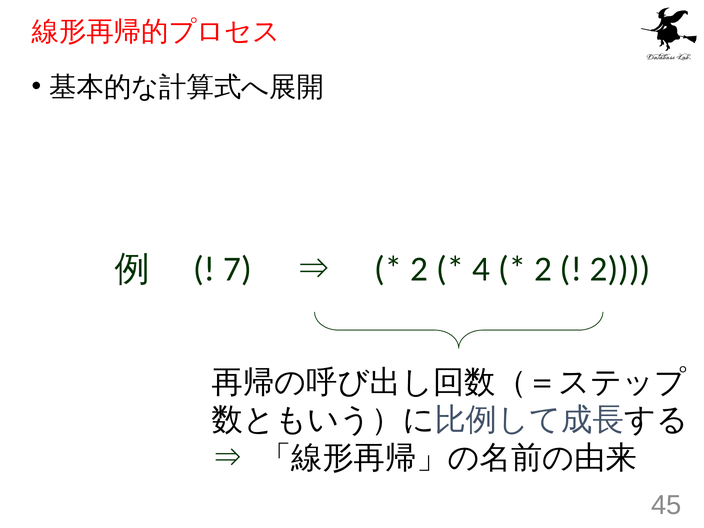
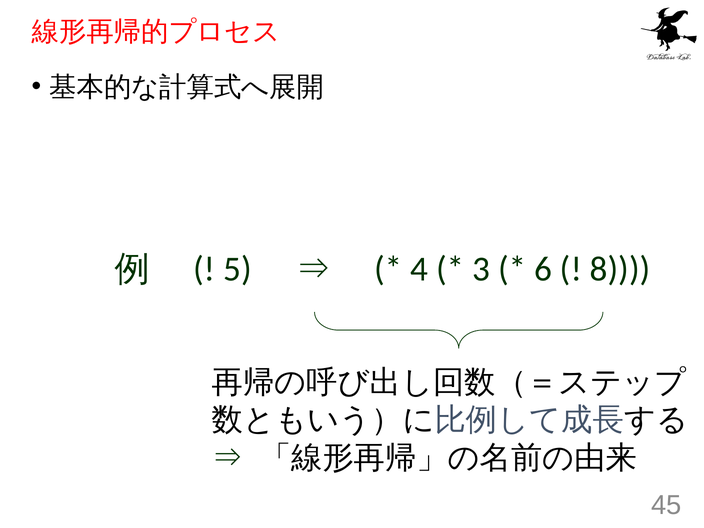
7: 7 -> 5 (238, 269)
2: 2 -> 4 (419, 269)
4: 4 -> 3 (481, 269)
2: 2 -> 6 (543, 269)
2: 2 -> 8 (620, 269)
